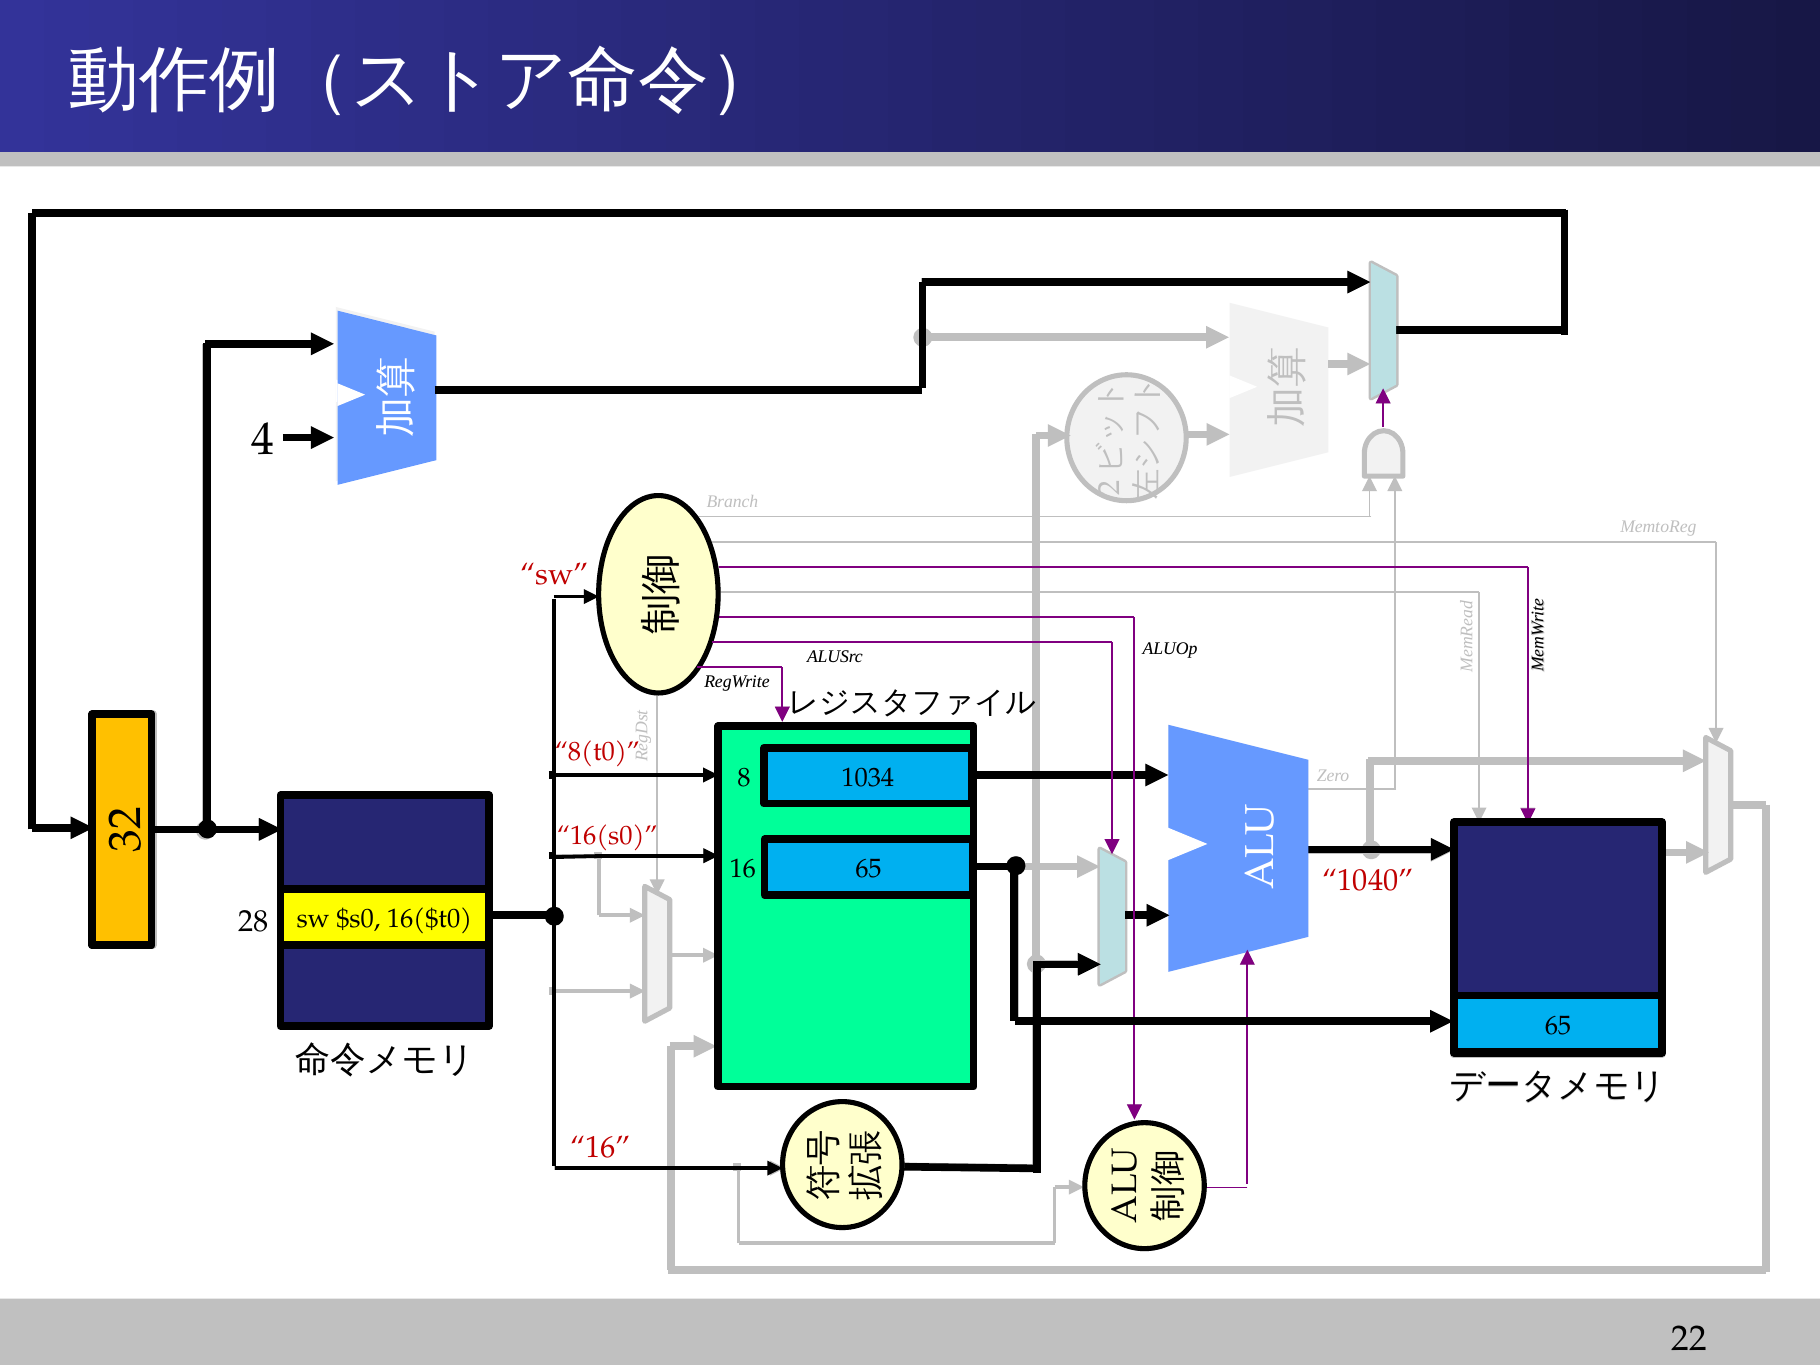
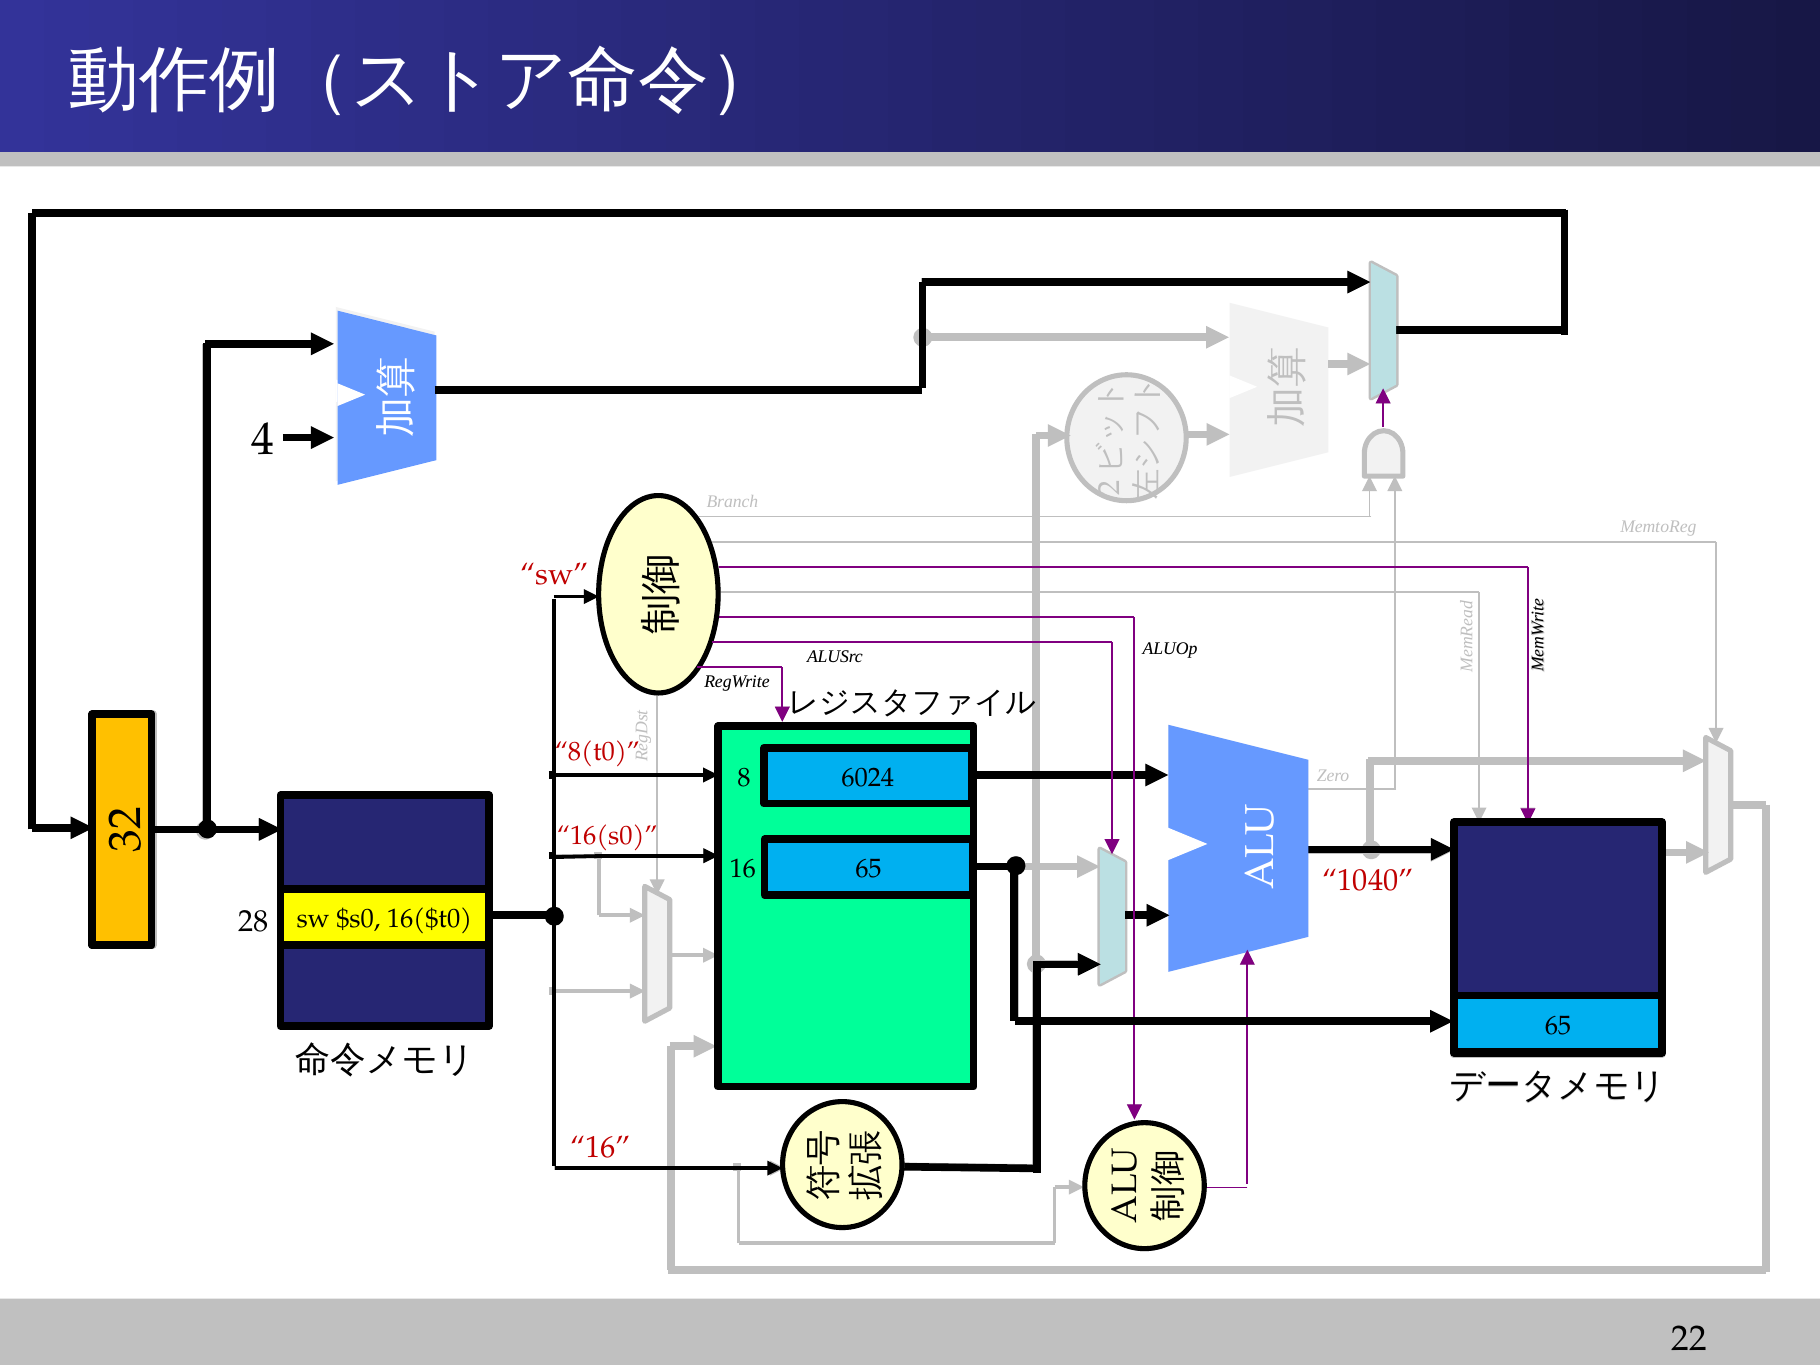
1034: 1034 -> 6024 (868, 778)
